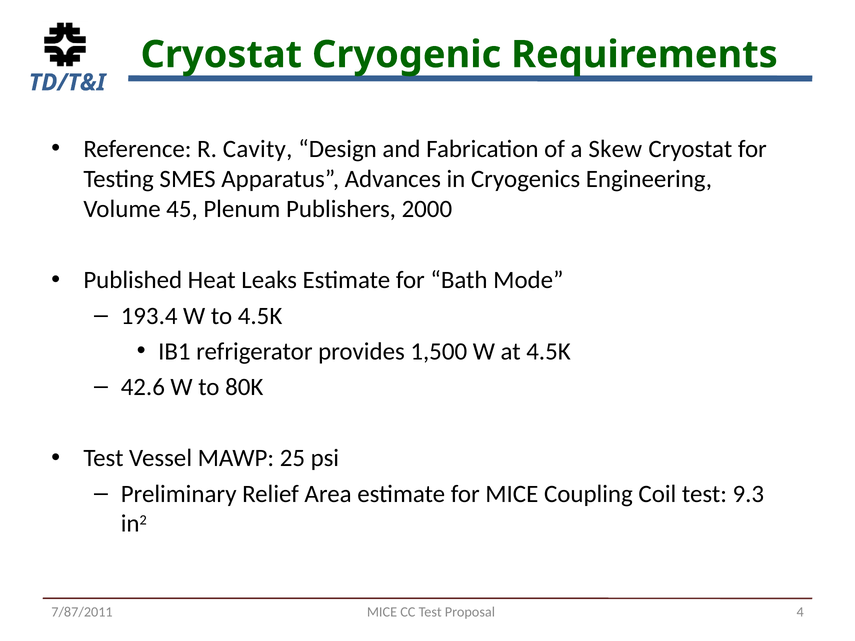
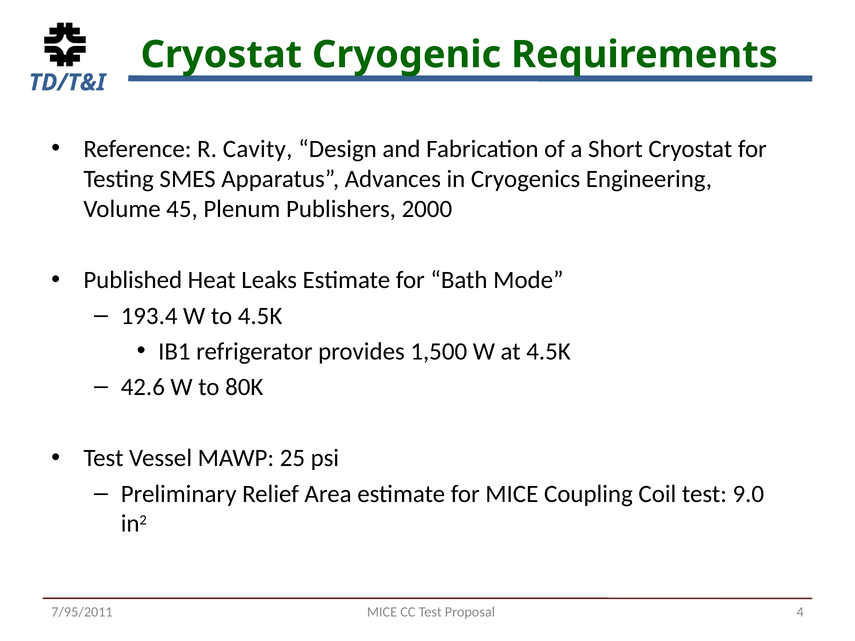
Skew: Skew -> Short (615, 149)
9.3: 9.3 -> 9.0 (748, 494)
7/87/2011: 7/87/2011 -> 7/95/2011 (82, 612)
